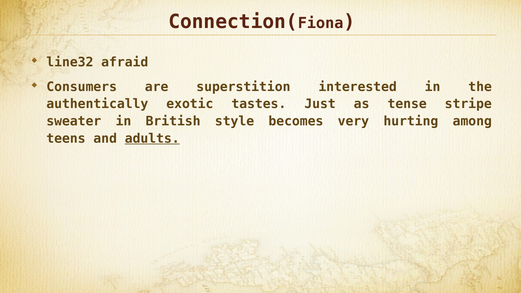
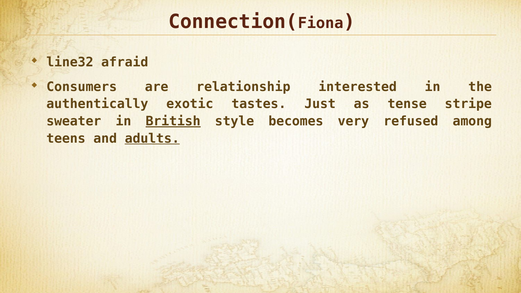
superstition: superstition -> relationship (243, 87)
British underline: none -> present (173, 121)
hurting: hurting -> refused (411, 121)
